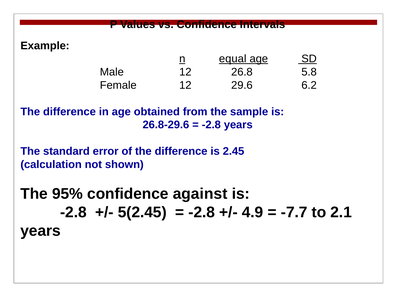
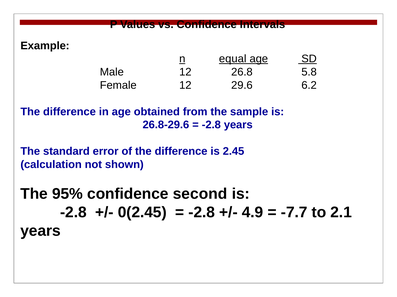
against: against -> second (200, 194)
5(2.45: 5(2.45 -> 0(2.45 (142, 213)
